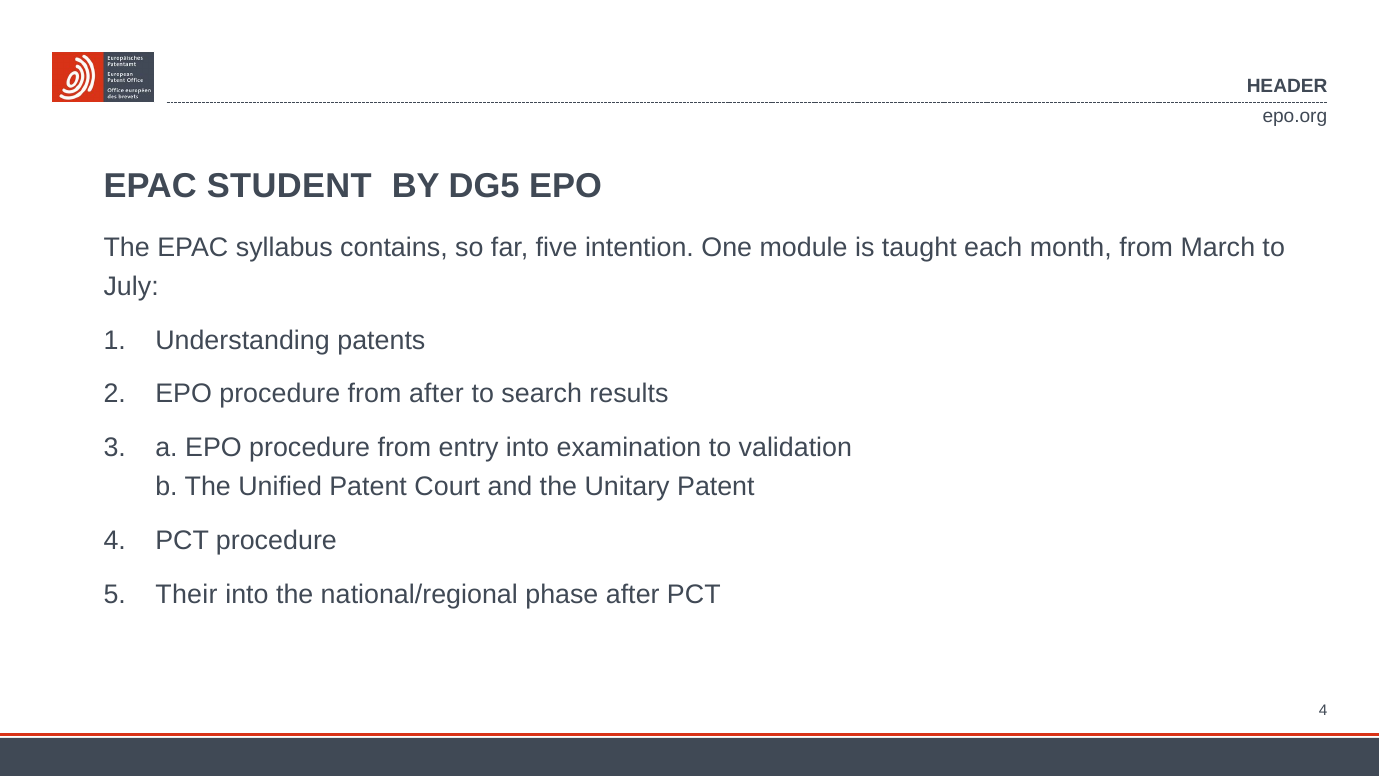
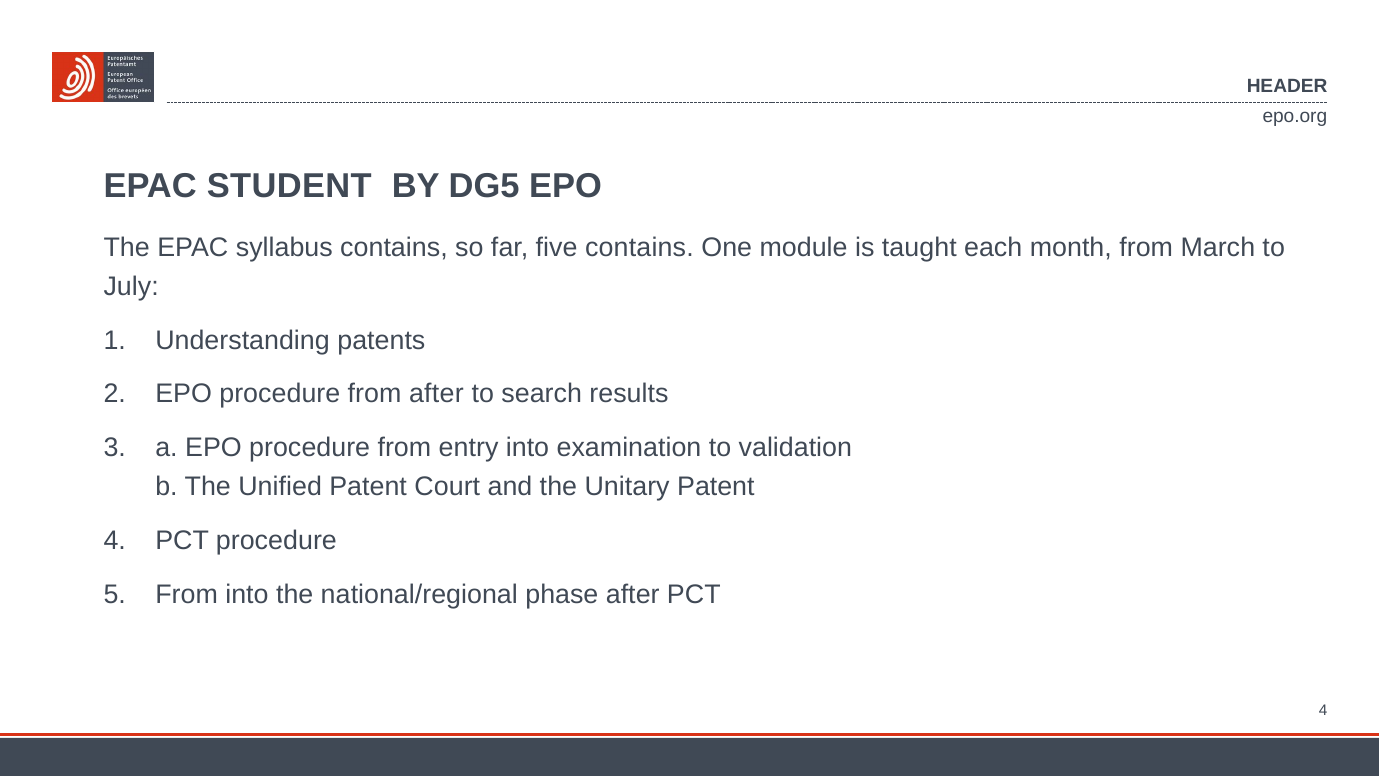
five intention: intention -> contains (639, 248)
Their: Their -> From (187, 594)
